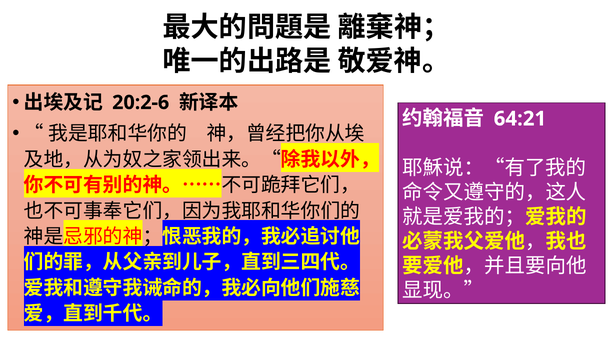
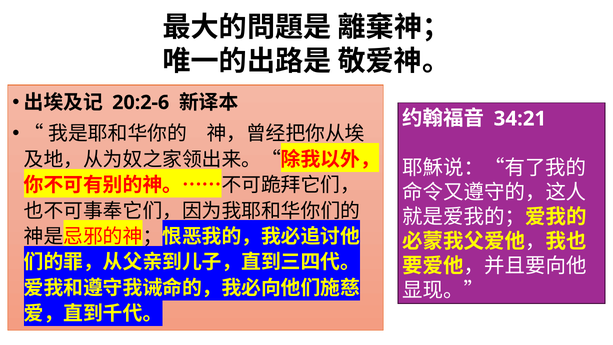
64:21: 64:21 -> 34:21 (520, 119)
